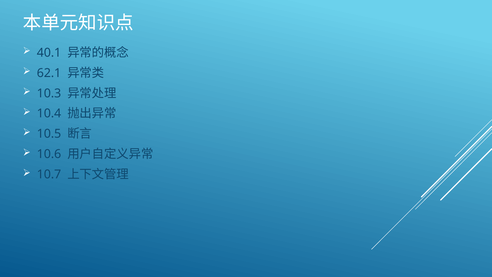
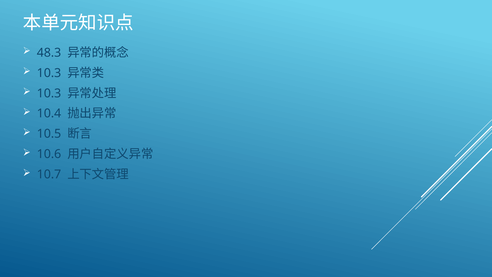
40.1: 40.1 -> 48.3 (49, 53)
62.1: 62.1 -> 10.3 (49, 73)
